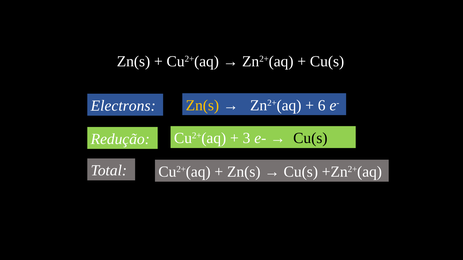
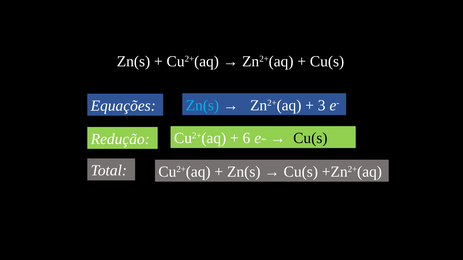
Zn(s colour: yellow -> light blue (202, 105)
6: 6 -> 3 (322, 105)
Electrons: Electrons -> Equações (123, 106)
3: 3 -> 6 (246, 138)
